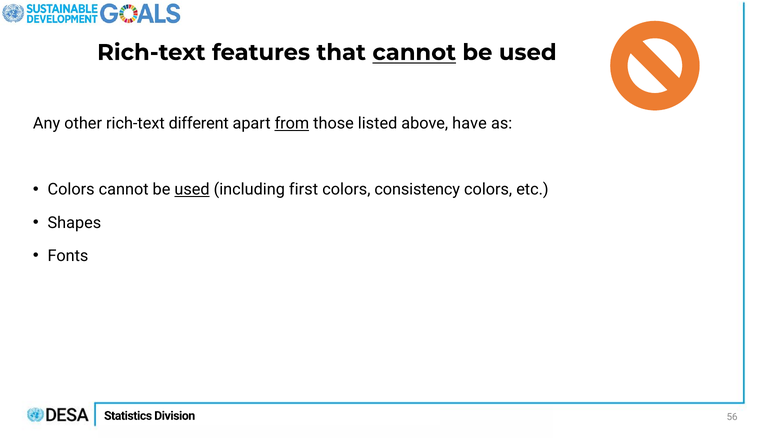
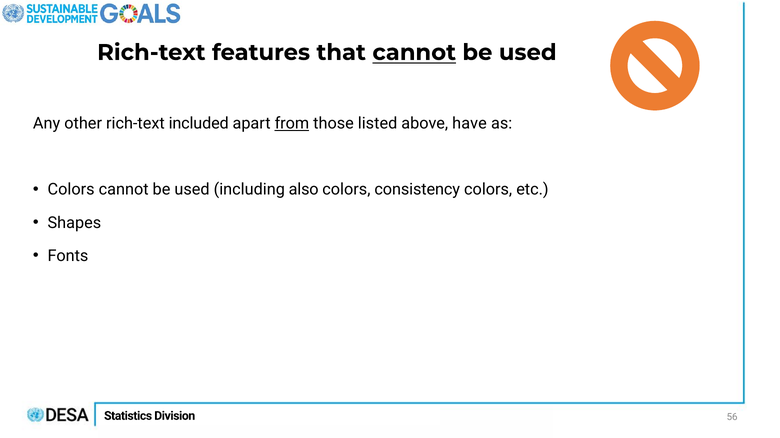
different: different -> included (199, 124)
used underline: present -> none (192, 190)
first: first -> also (304, 190)
